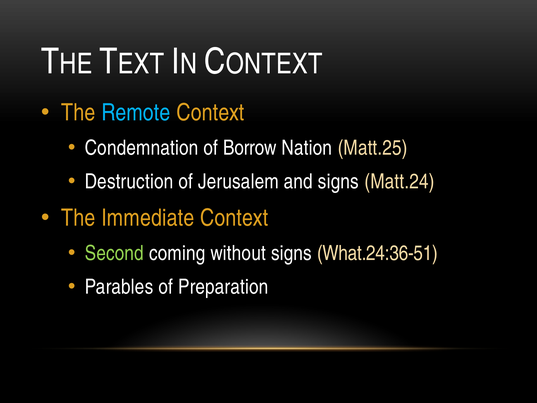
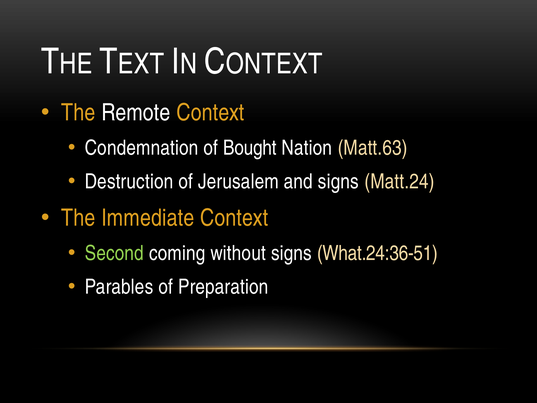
Remote colour: light blue -> white (136, 113)
Borrow: Borrow -> Bought (250, 148)
Matt.25: Matt.25 -> Matt.63 (373, 148)
